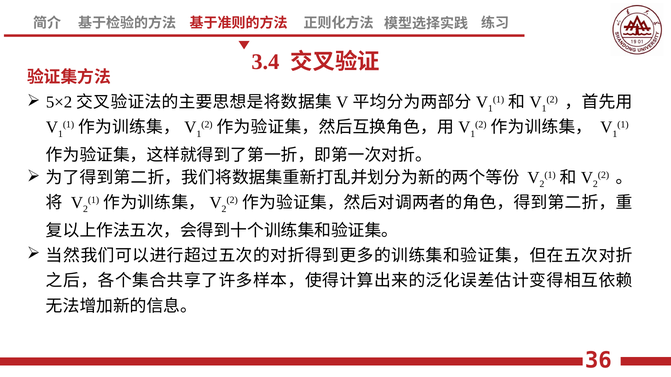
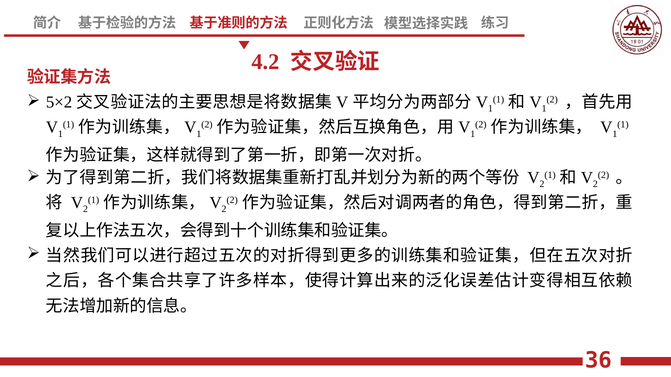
3.4: 3.4 -> 4.2 (265, 62)
